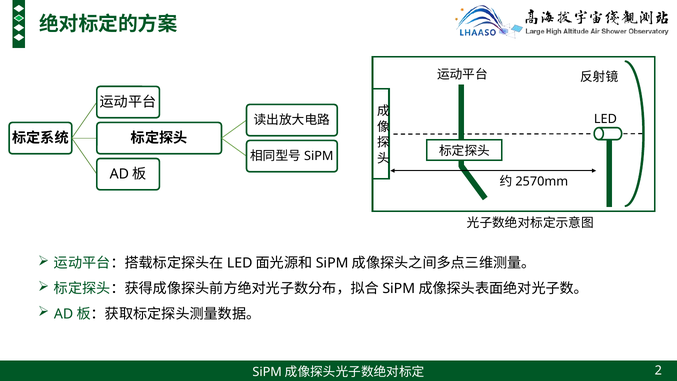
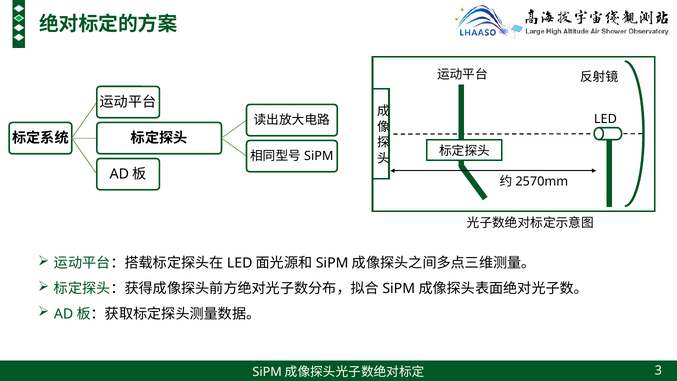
2: 2 -> 3 (658, 370)
